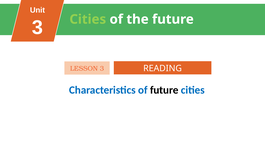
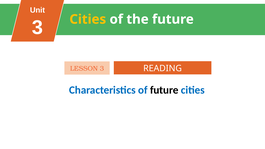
Cities colour: light green -> yellow (88, 19)
